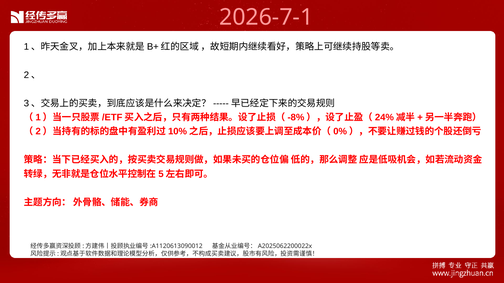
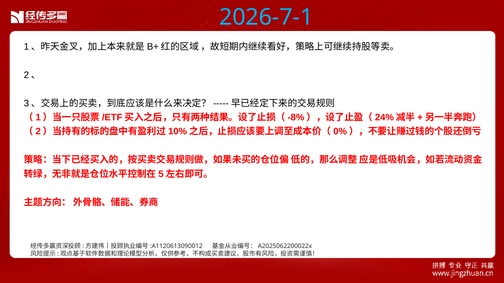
2026-7-1 colour: pink -> light blue (266, 17)
